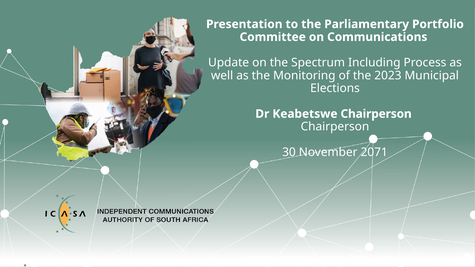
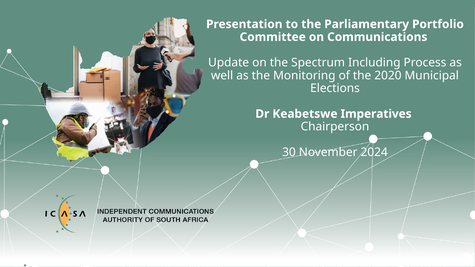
2023: 2023 -> 2020 (388, 75)
Keabetswe Chairperson: Chairperson -> Imperatives (376, 114)
2071: 2071 -> 2024 (374, 152)
